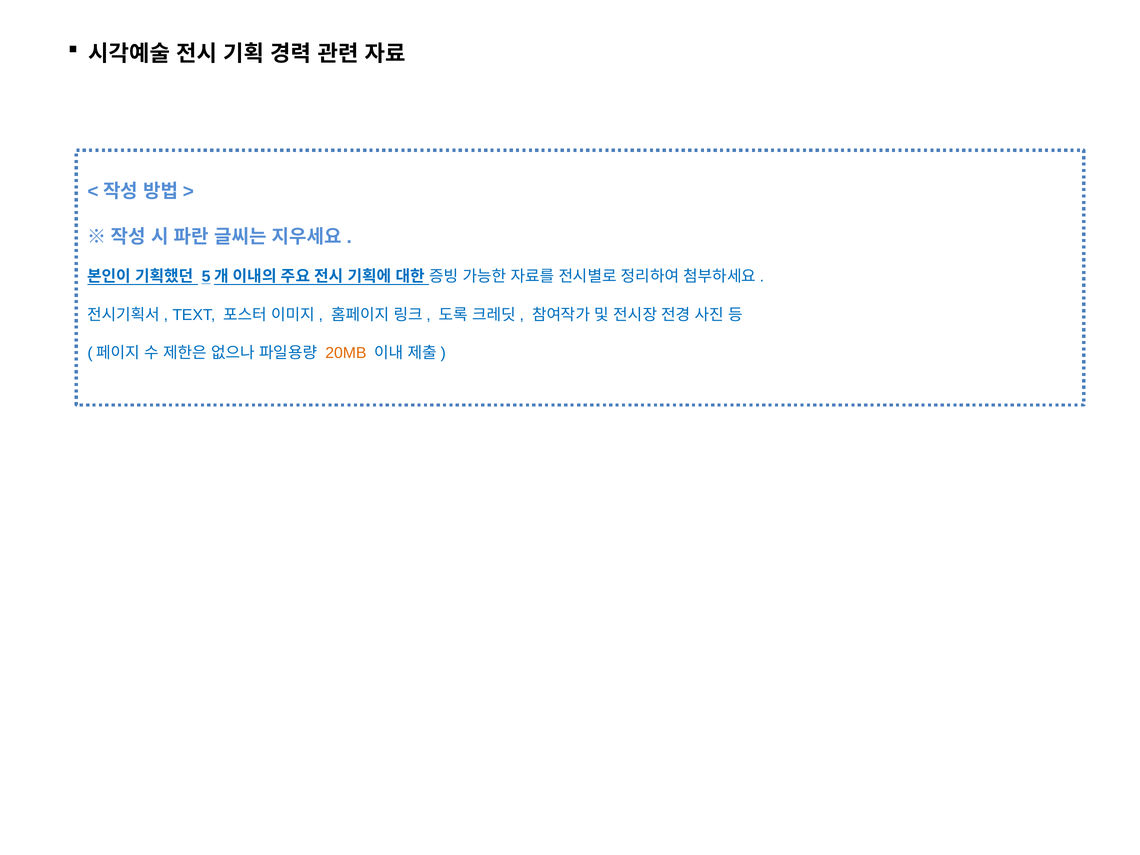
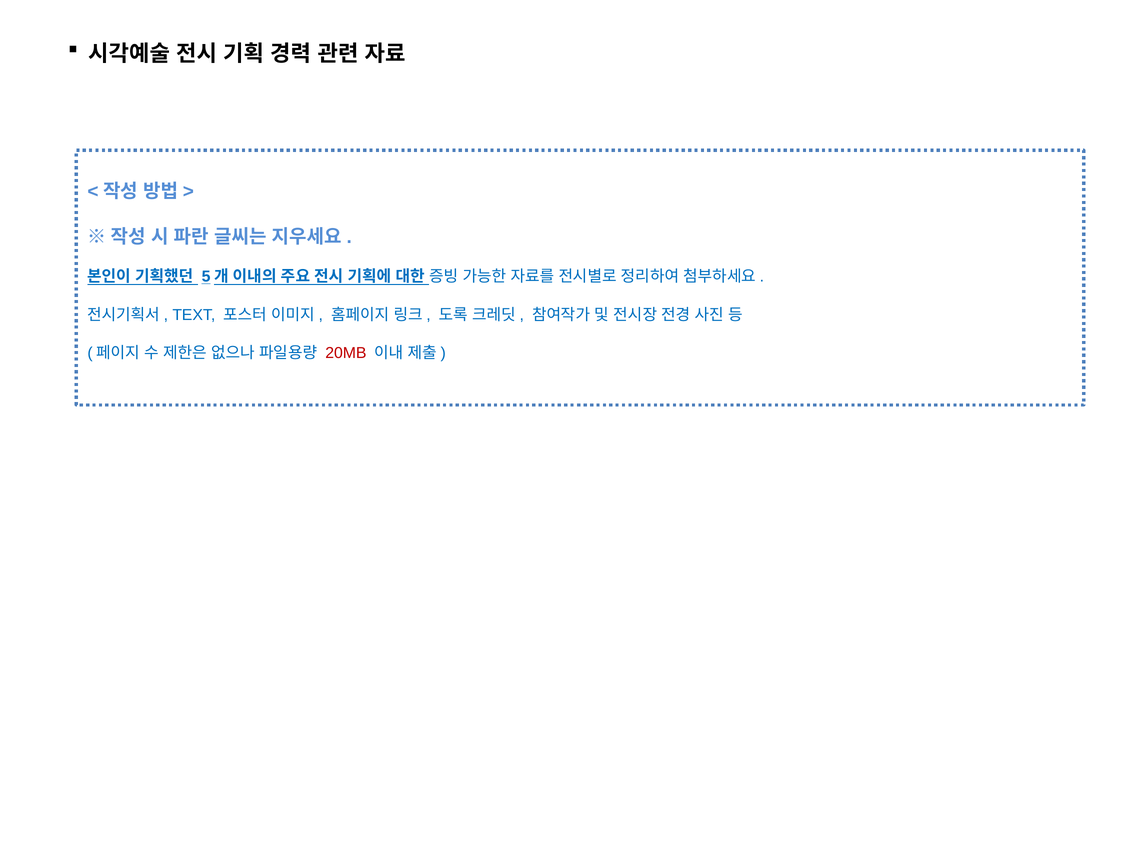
20MB colour: orange -> red (346, 353)
